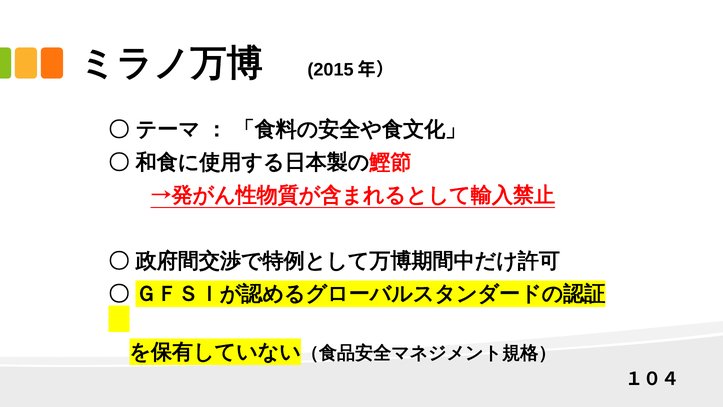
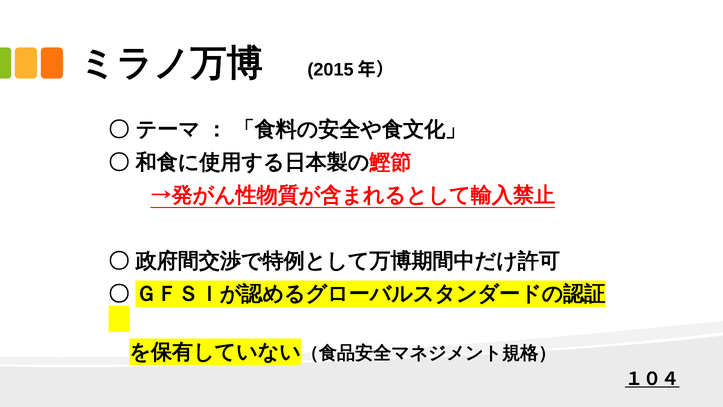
１０４ underline: none -> present (652, 379)
